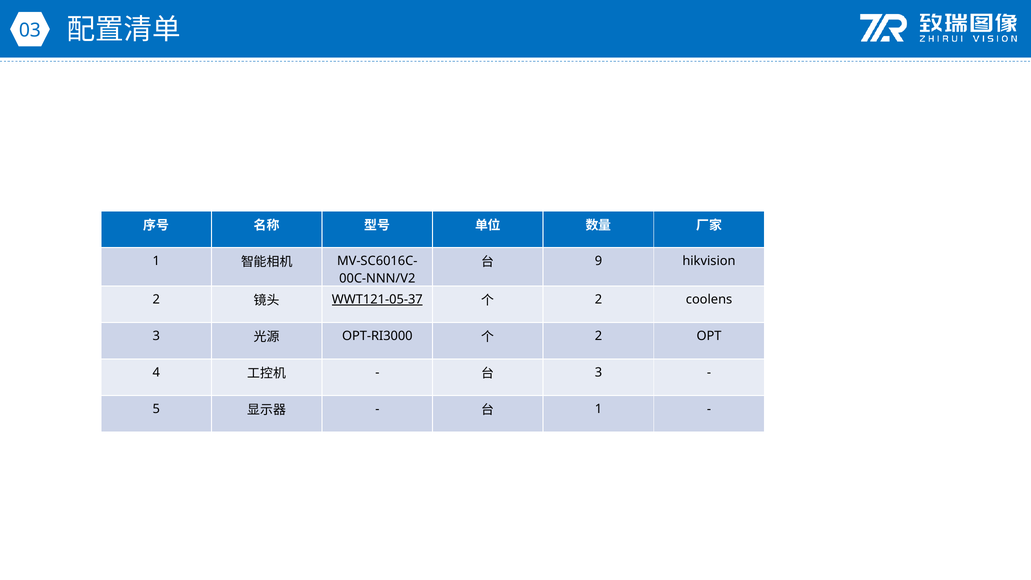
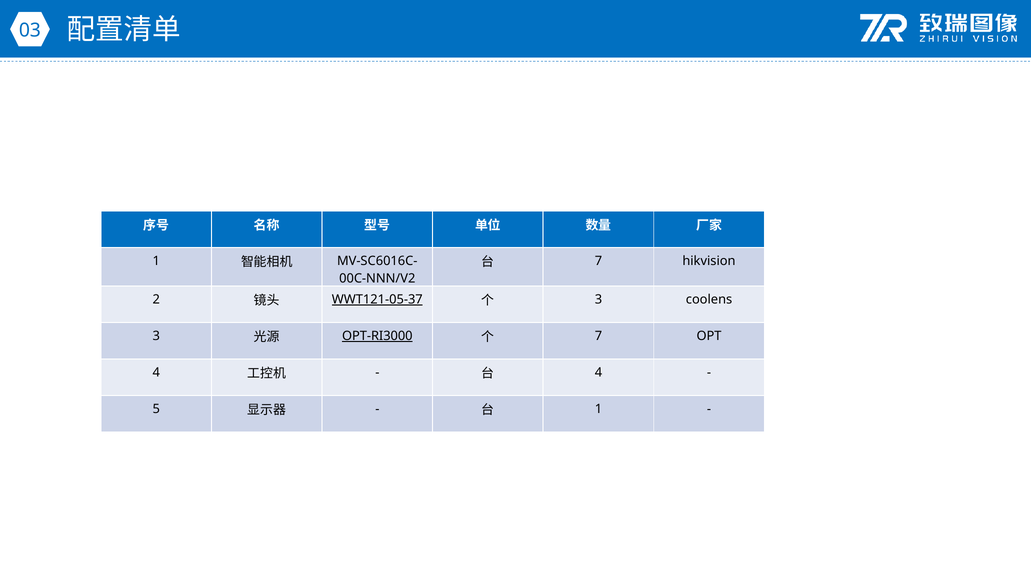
9: 9 -> 7 (599, 261)
2: 2 -> 3 (599, 299)
OPT-RI3000 underline: none -> present (377, 336)
2: 2 -> 7 (599, 336)
3: 3 -> 4 (599, 372)
